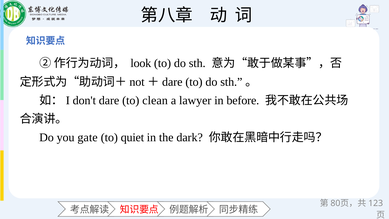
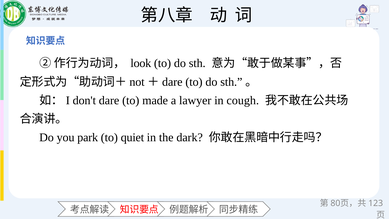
clean: clean -> made (155, 100)
before: before -> cough (243, 100)
gate: gate -> park (88, 137)
